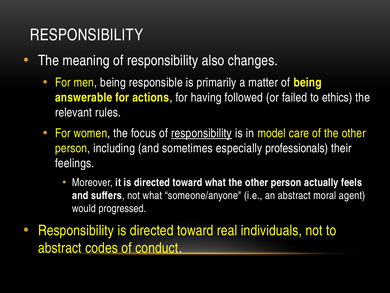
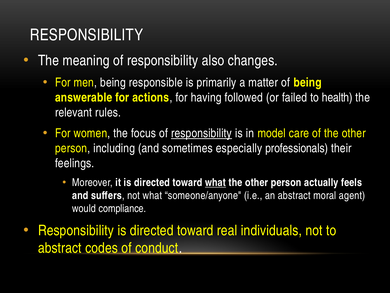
ethics: ethics -> health (337, 97)
what underline: none -> present (215, 182)
progressed: progressed -> compliance (122, 208)
